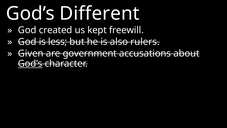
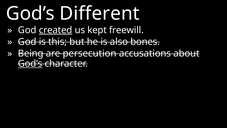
created underline: none -> present (56, 30)
less: less -> this (58, 42)
rulers: rulers -> bones (145, 42)
Given: Given -> Being (31, 53)
government: government -> persecution (90, 53)
